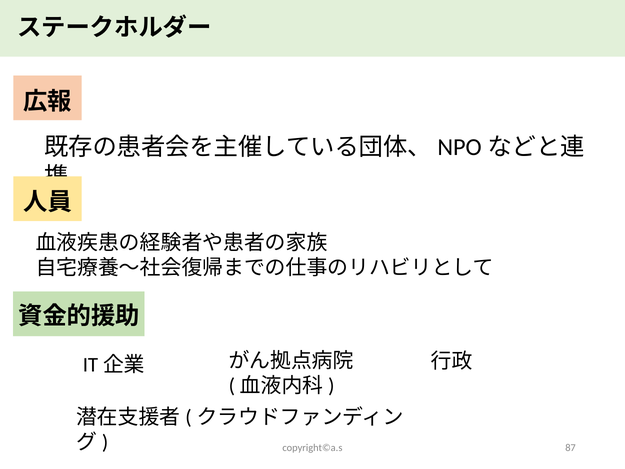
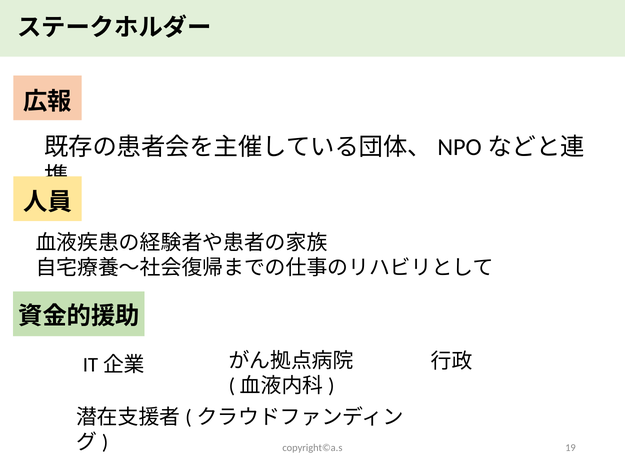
87: 87 -> 19 (571, 448)
